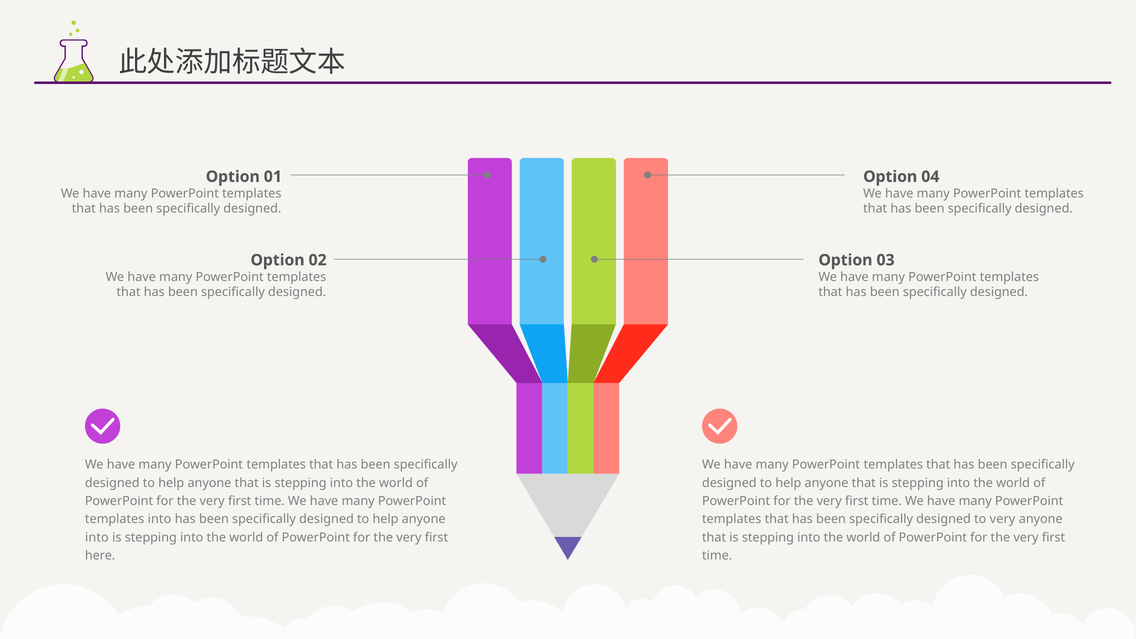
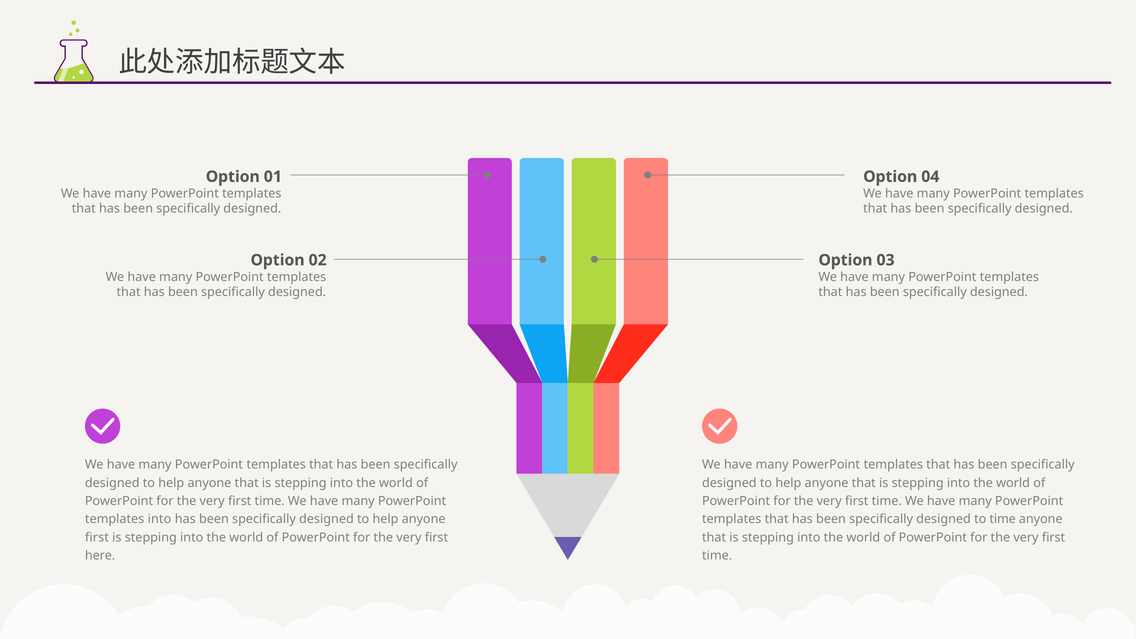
to very: very -> time (1003, 519)
into: into -> first (97, 537)
